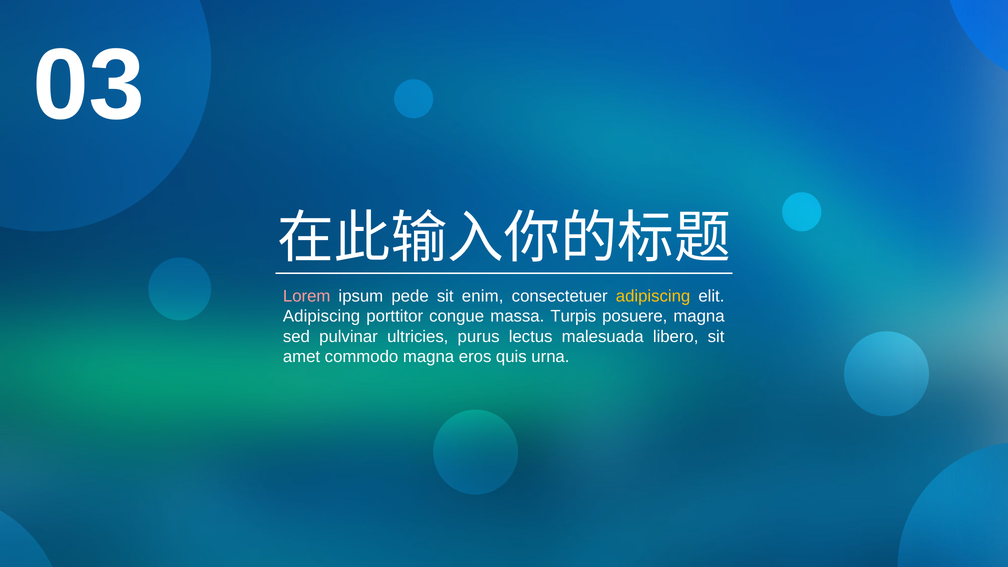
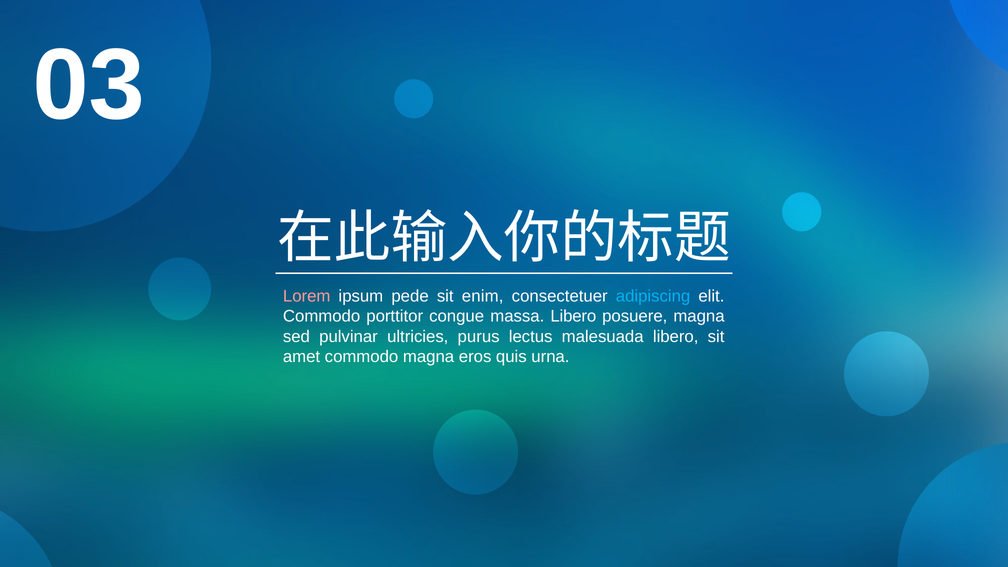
adipiscing colour: yellow -> light blue (653, 296)
Adipiscing: Adipiscing -> Commodo (322, 316)
massa Turpis: Turpis -> Libero (573, 316)
